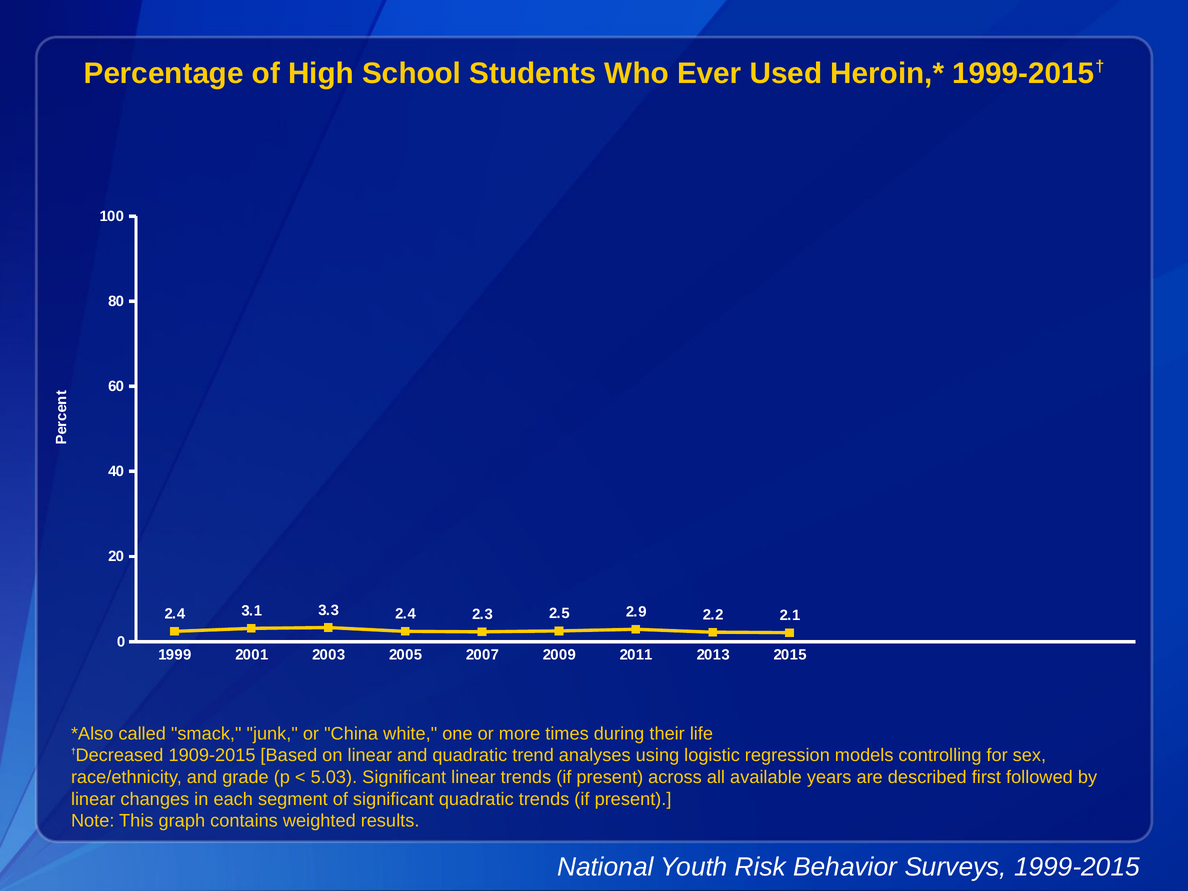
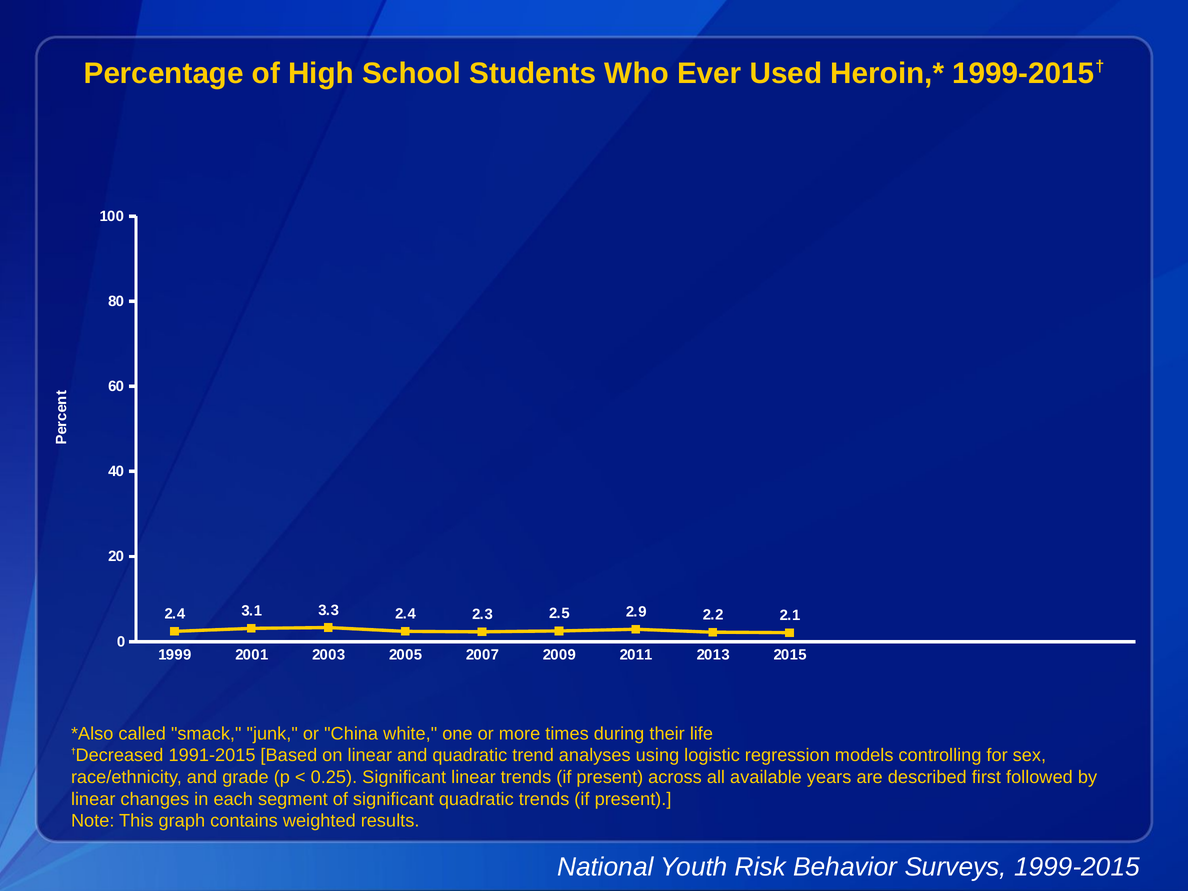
1909-2015: 1909-2015 -> 1991-2015 (212, 755)
5.03: 5.03 -> 0.25 (334, 777)
